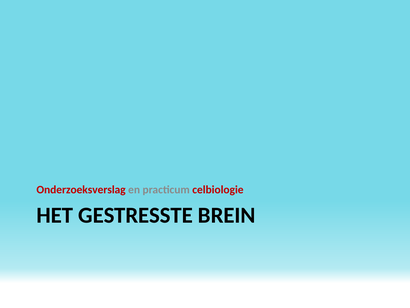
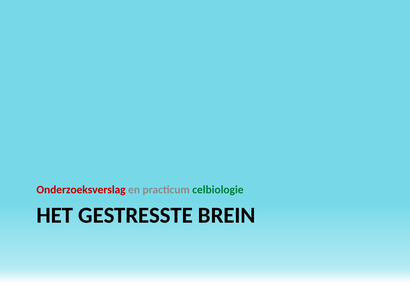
celbiologie colour: red -> green (218, 189)
